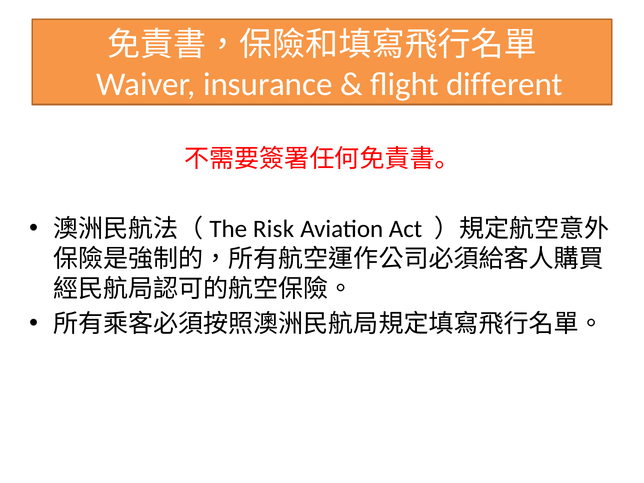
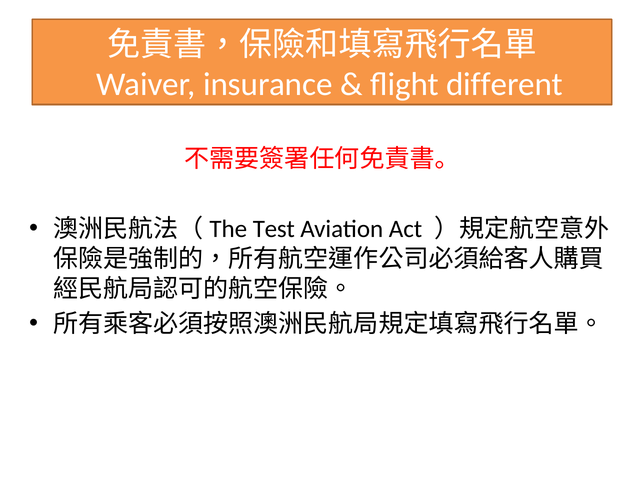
Risk: Risk -> Test (274, 229)
